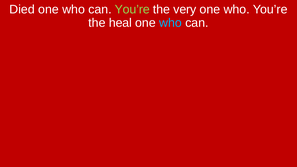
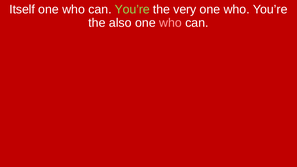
Died: Died -> Itself (22, 9)
heal: heal -> also (120, 23)
who colour: light blue -> pink (170, 23)
